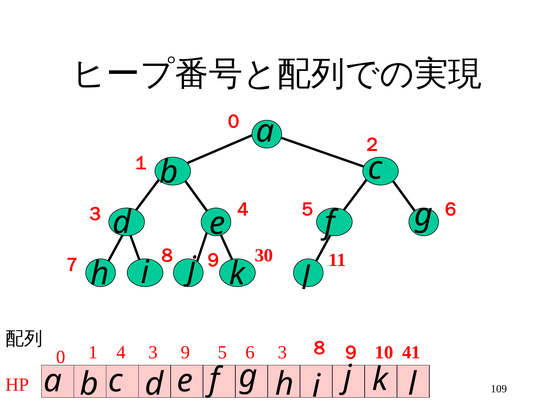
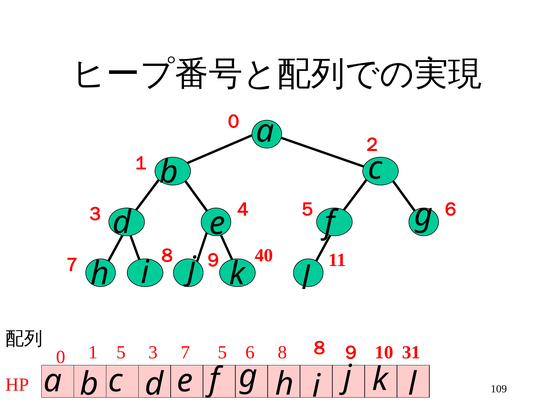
30: 30 -> 40 (264, 255)
41: 41 -> 31 (411, 352)
1 4: 4 -> 5 (121, 352)
9: 9 -> 7 (186, 352)
5 3: 3 -> 8 (283, 352)
